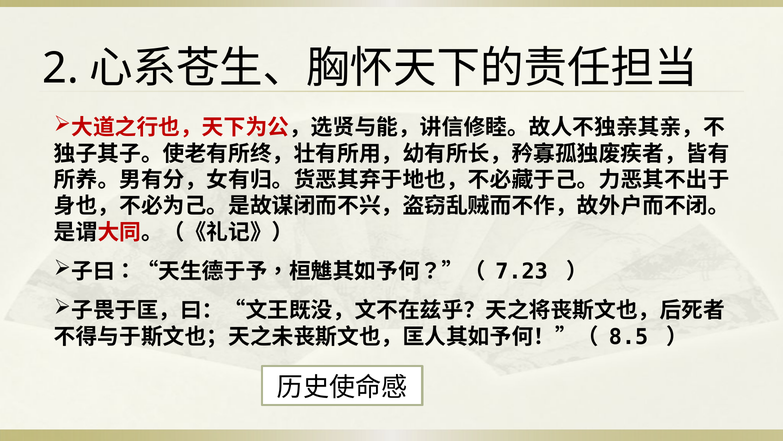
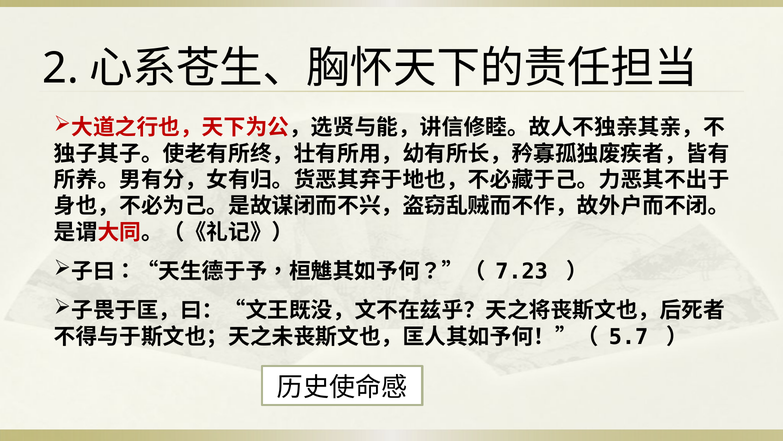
8.5: 8.5 -> 5.7 (628, 336)
